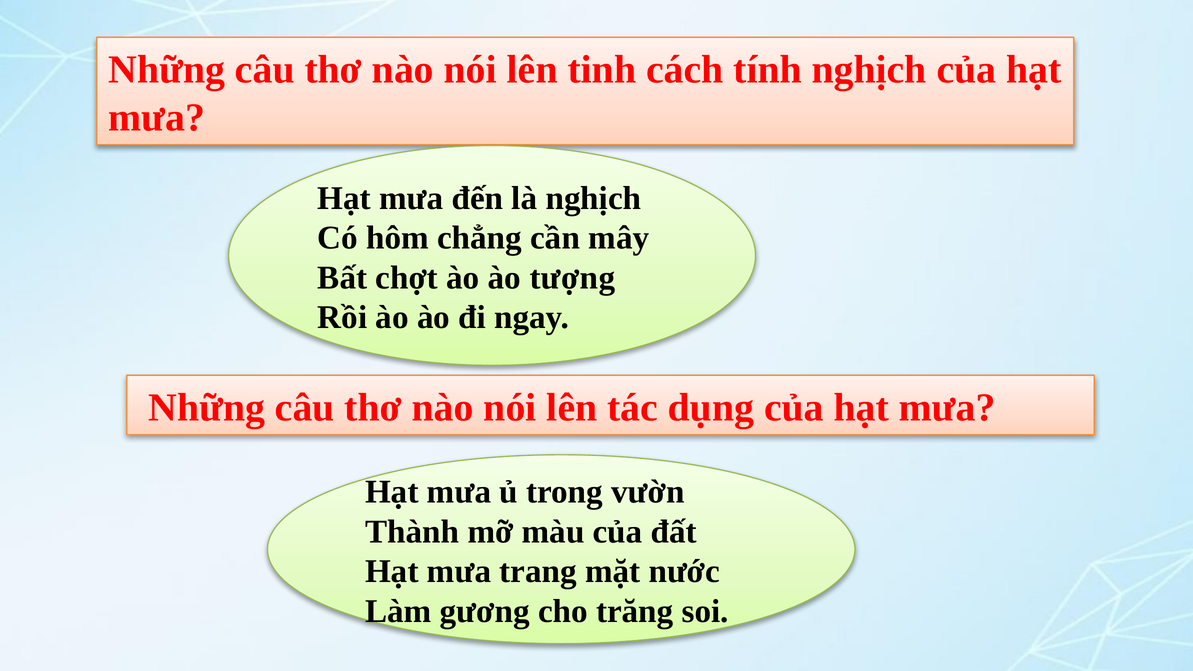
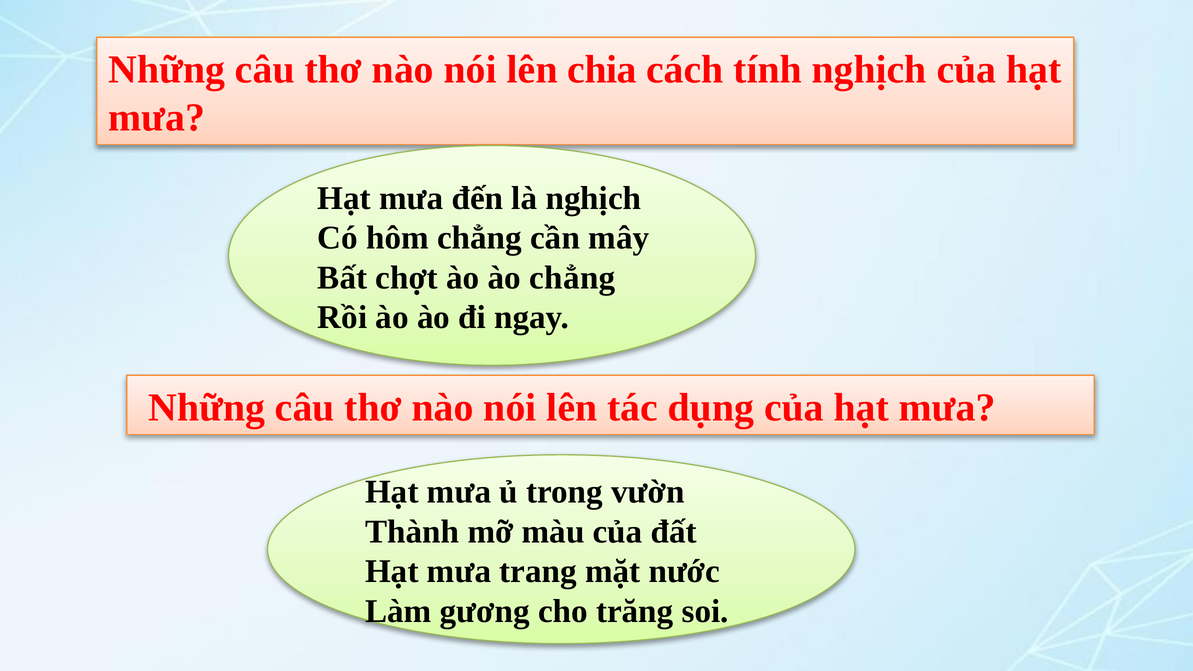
tinh: tinh -> chia (602, 70)
ào tượng: tượng -> chẳng (572, 278)
